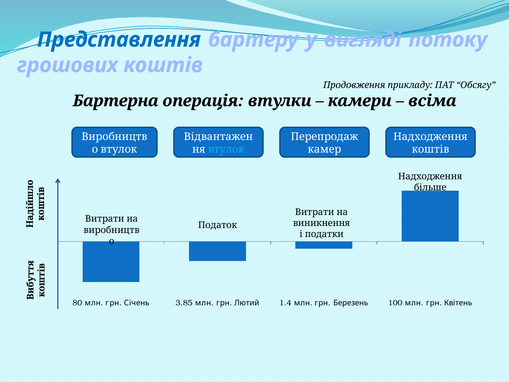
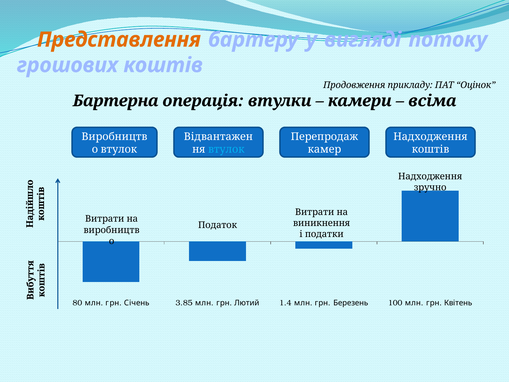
Представлення colour: blue -> orange (119, 40)
Обсягу: Обсягу -> Оцінок (476, 85)
більше: більше -> зручно (430, 187)
